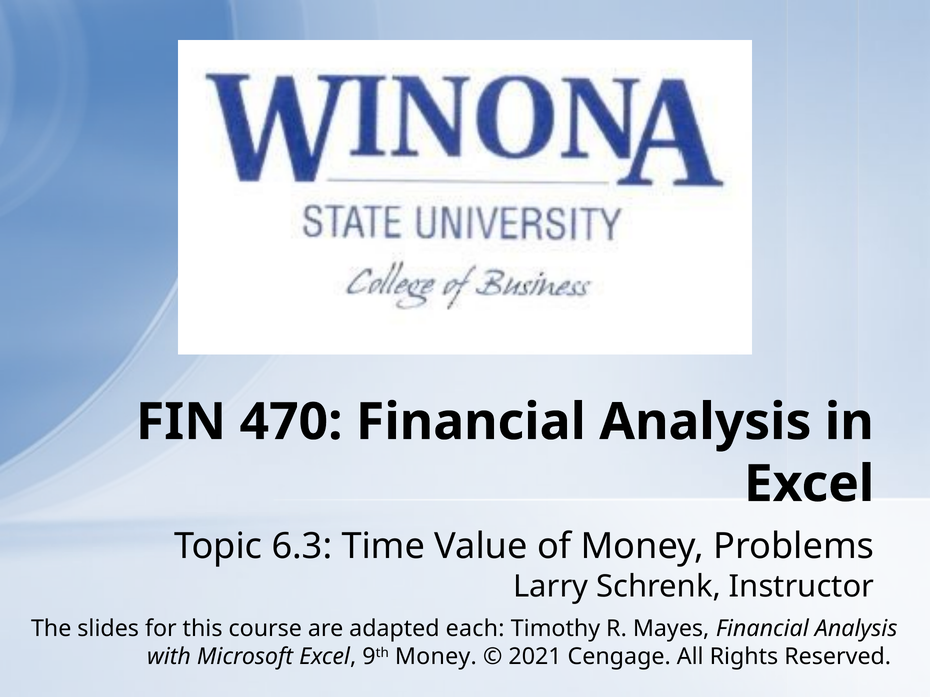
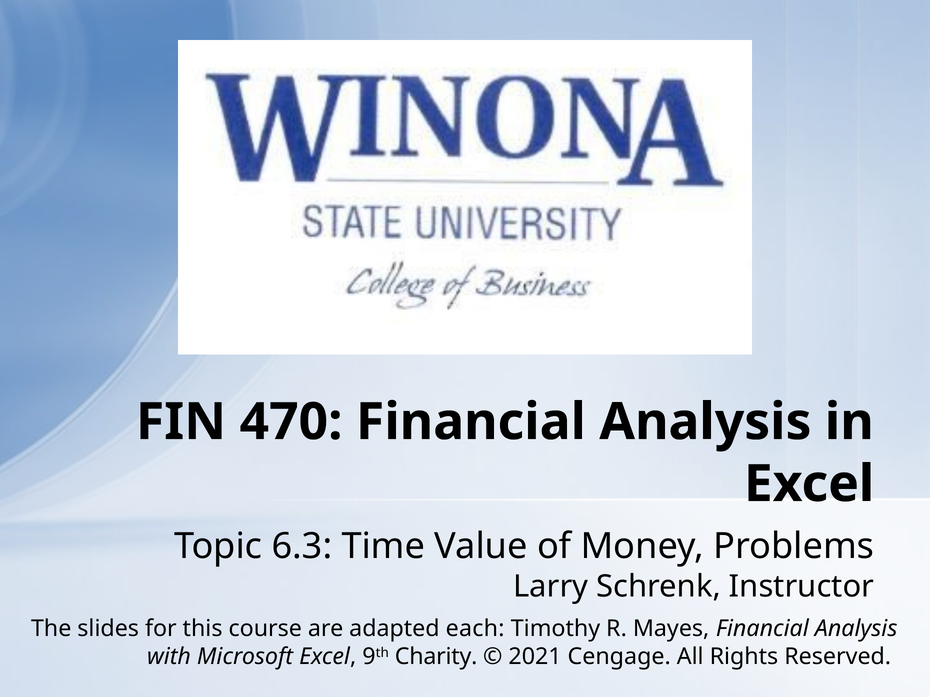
9th Money: Money -> Charity (436, 657)
